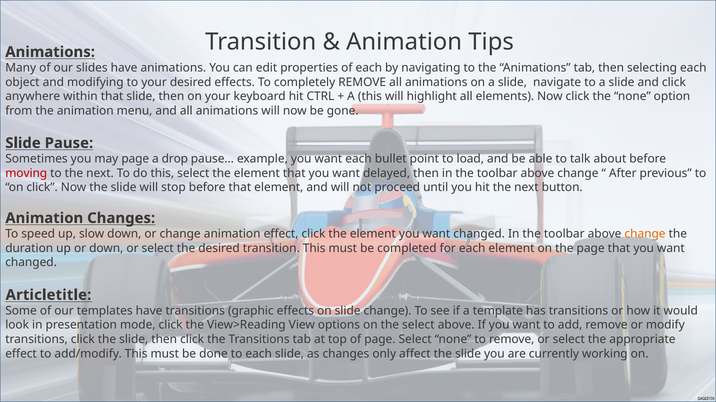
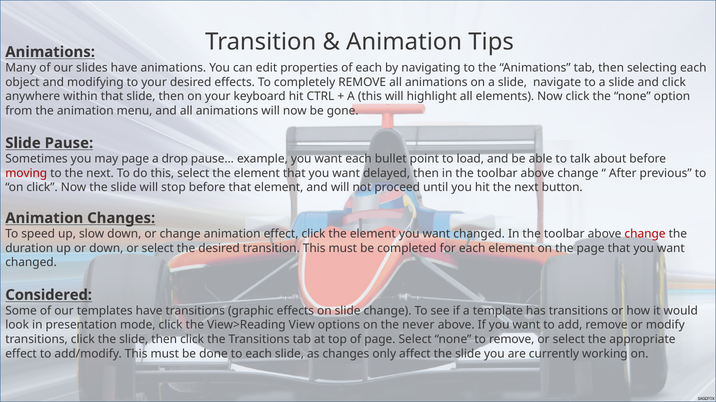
change colour: orange -> red (645, 234)
Articletitle: Articletitle -> Considered (49, 295)
the select: select -> never (418, 326)
